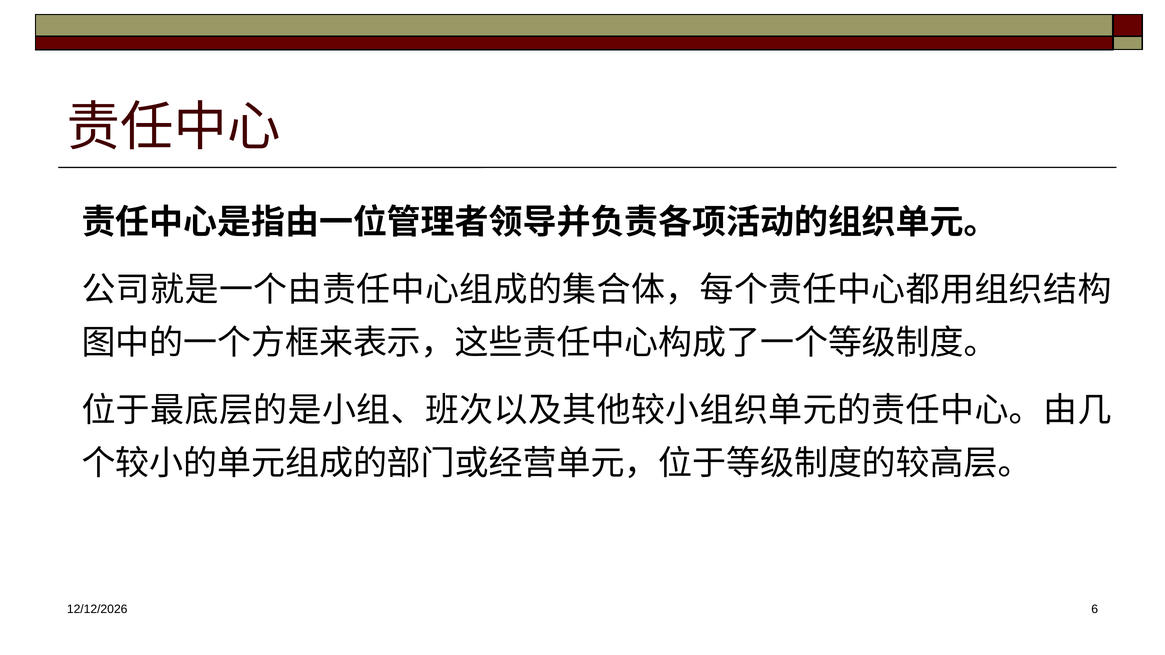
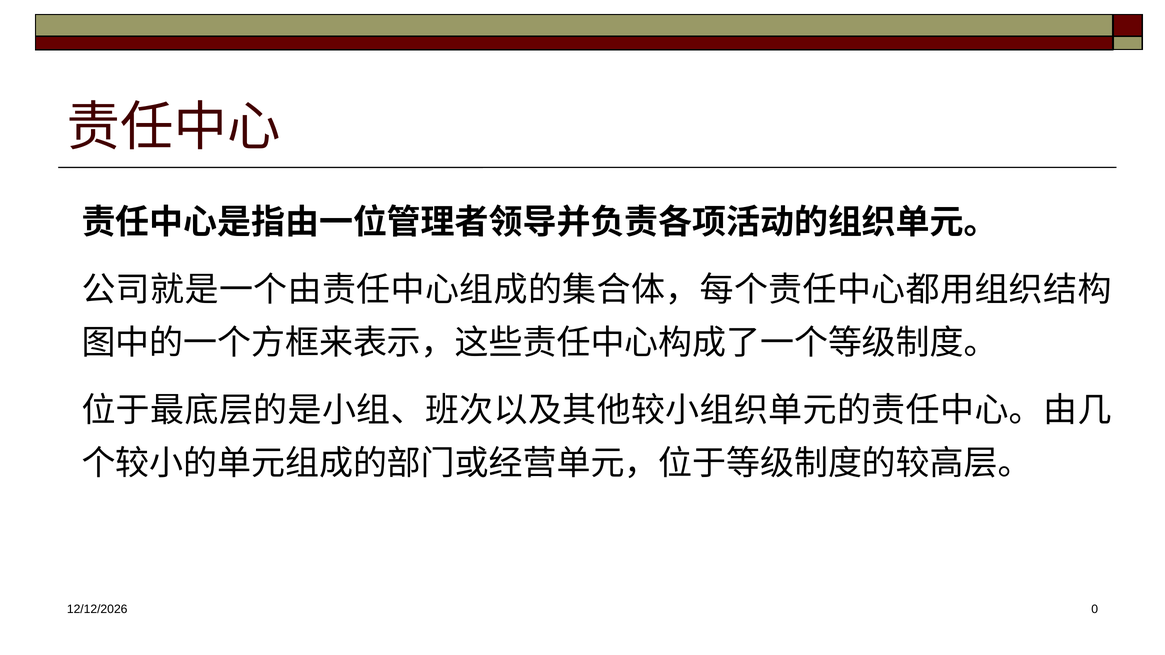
6: 6 -> 0 (1095, 610)
